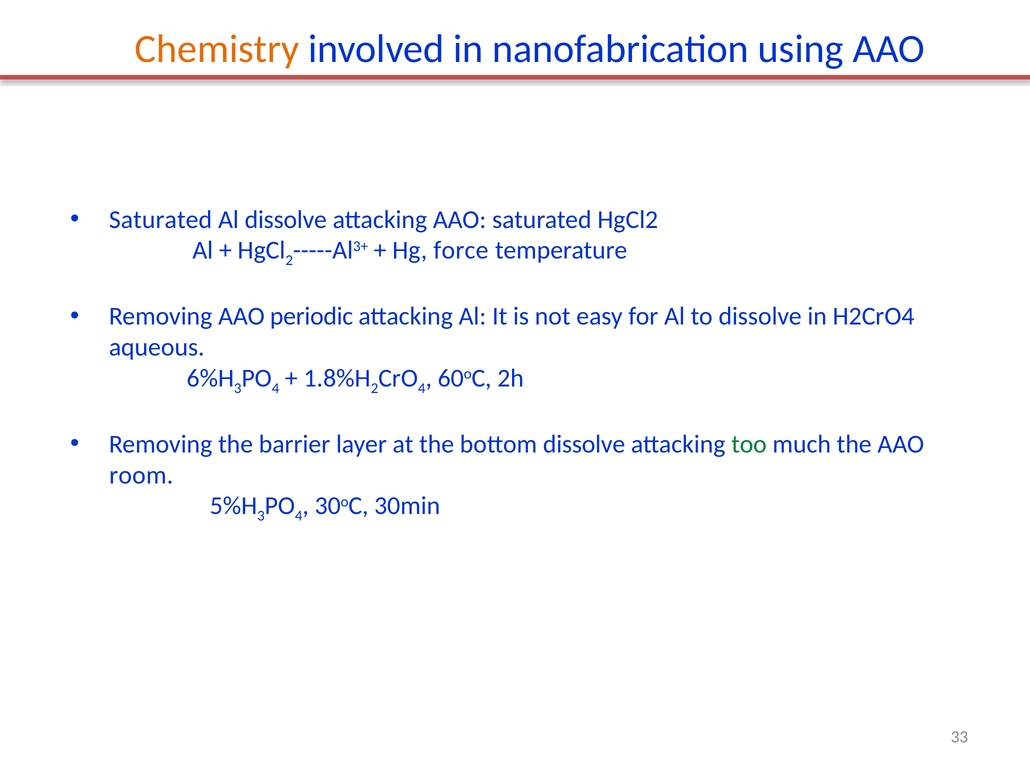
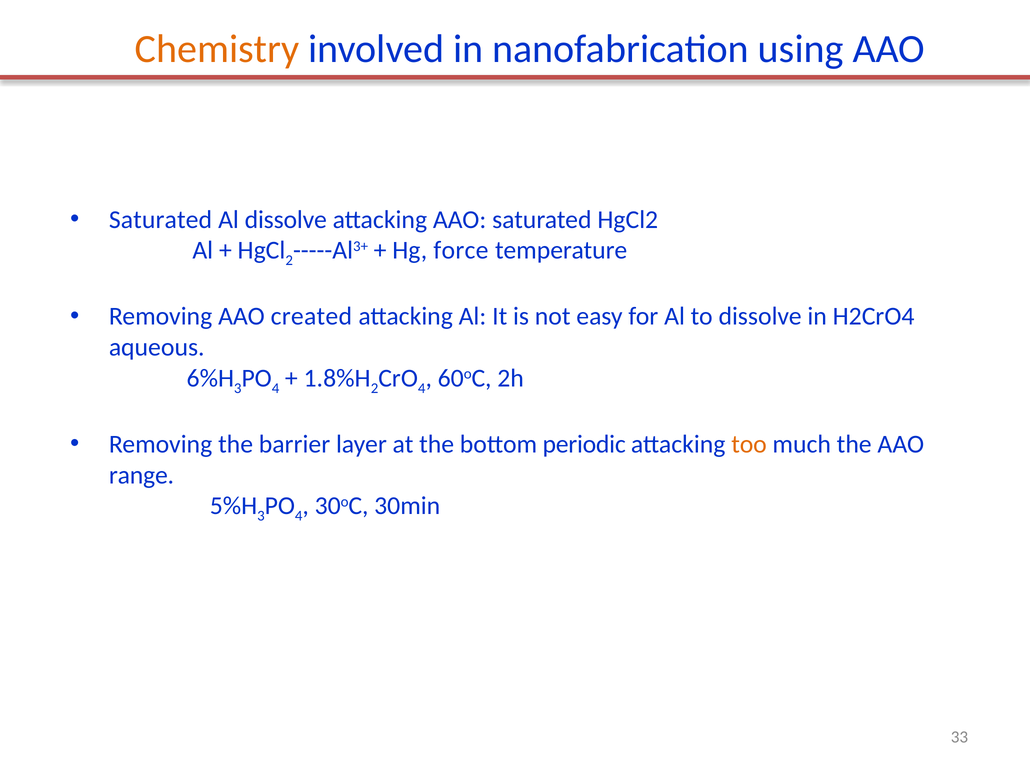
periodic: periodic -> created (311, 317)
bottom dissolve: dissolve -> periodic (584, 444)
too colour: green -> orange (749, 444)
room: room -> range (141, 475)
